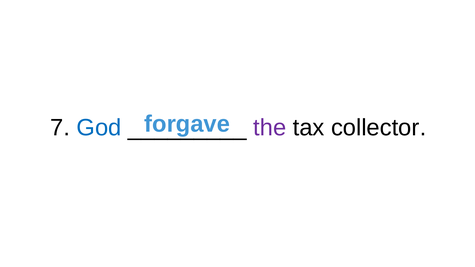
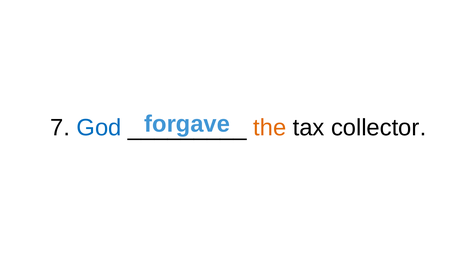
the colour: purple -> orange (270, 128)
